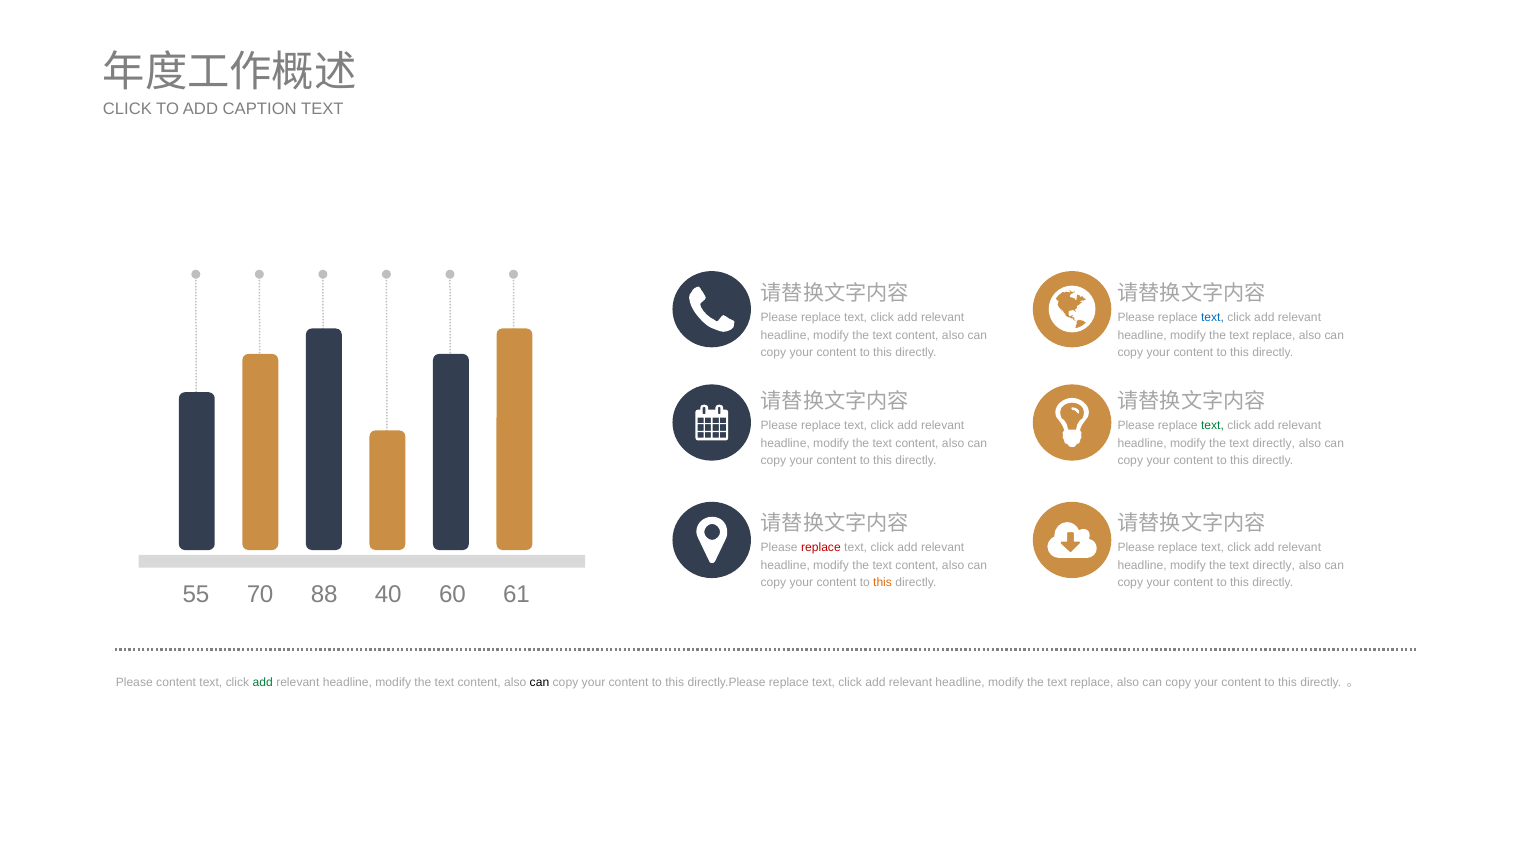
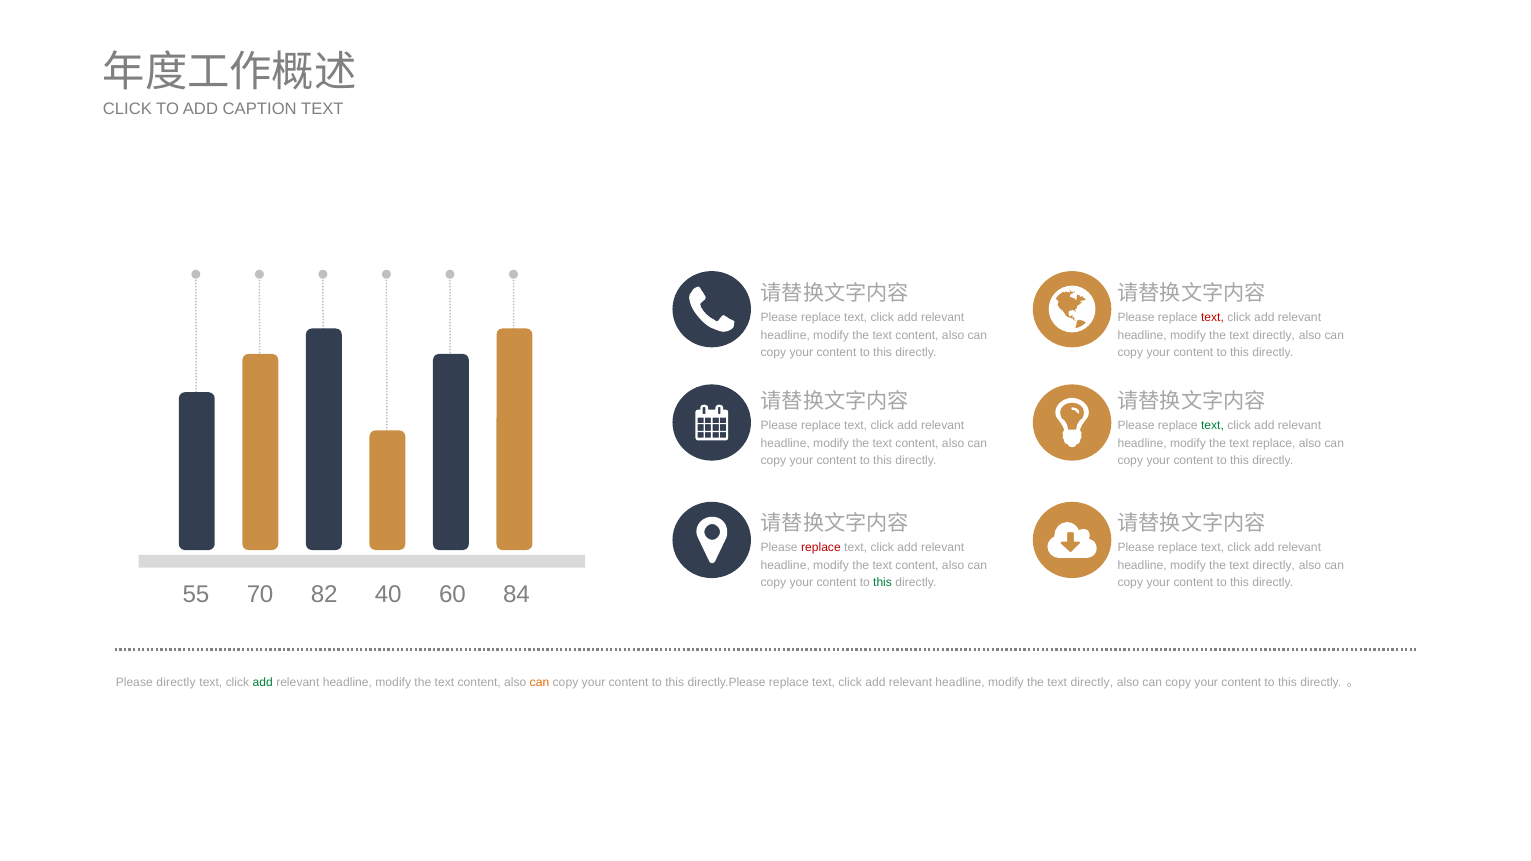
text colour: blue -> red (1212, 318)
replace: replace -> directly (1274, 335)
directly: directly -> replace (1274, 443)
this colour: orange -> green (883, 583)
88: 88 -> 82 (324, 595)
61: 61 -> 84 (517, 595)
Please content: content -> directly (176, 683)
can colour: black -> orange (540, 683)
replace: replace -> directly (1092, 683)
